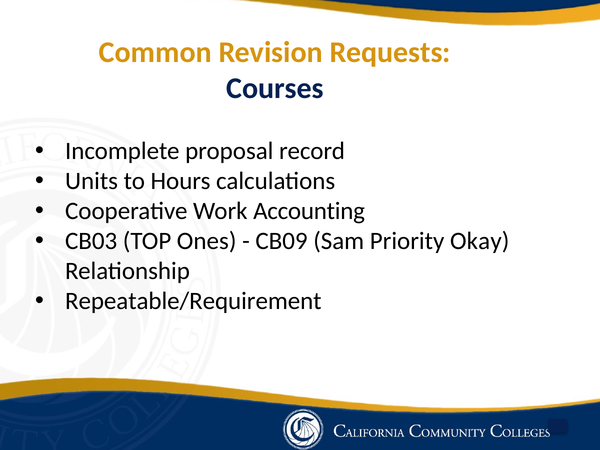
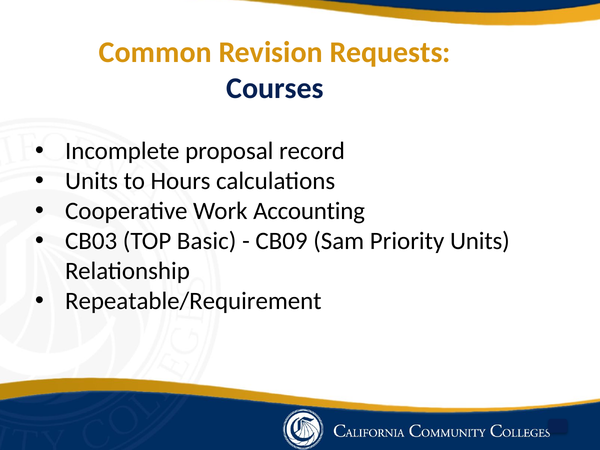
Ones: Ones -> Basic (207, 241)
Priority Okay: Okay -> Units (480, 241)
